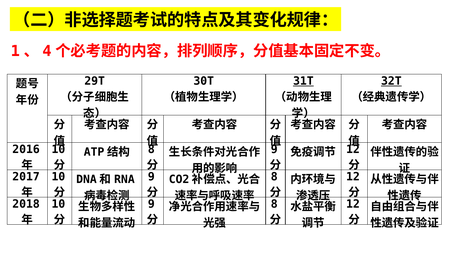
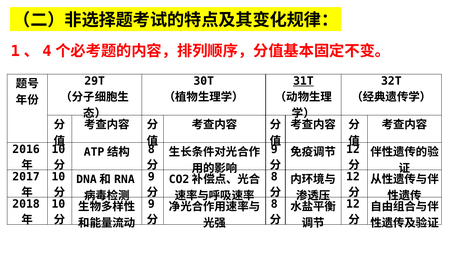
32T underline: present -> none (391, 81)
